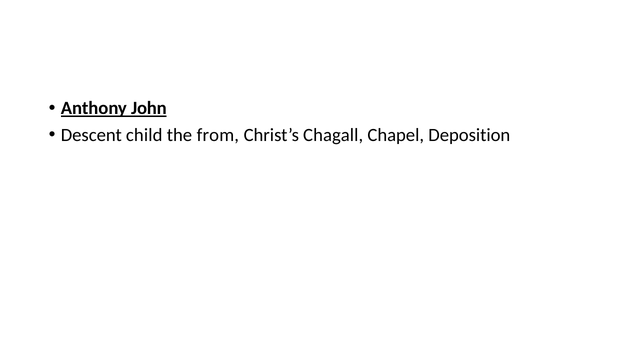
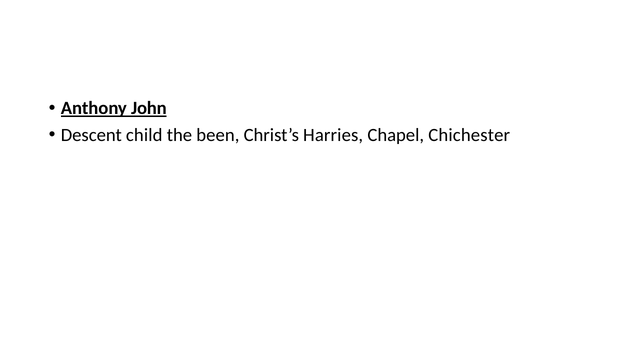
from: from -> been (218, 135)
Chagall: Chagall -> Harries (333, 135)
Deposition: Deposition -> Chichester (469, 135)
